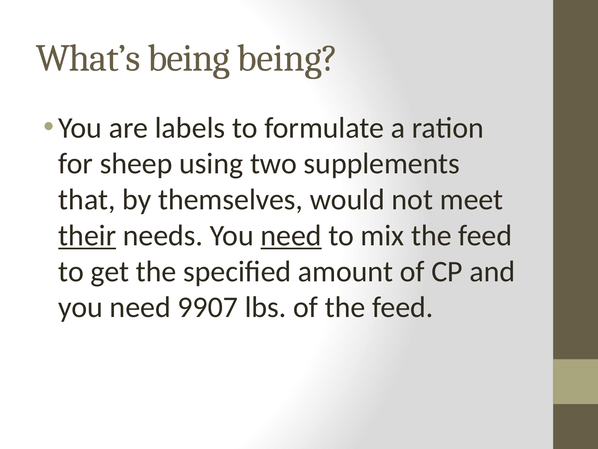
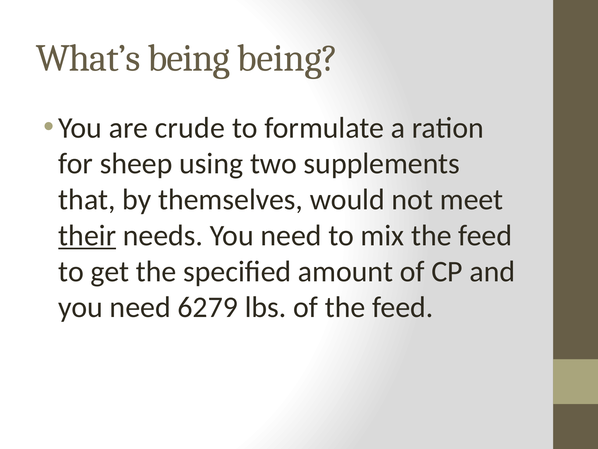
labels: labels -> crude (190, 128)
need underline: present -> none (291, 235)
9907: 9907 -> 6279 (208, 307)
